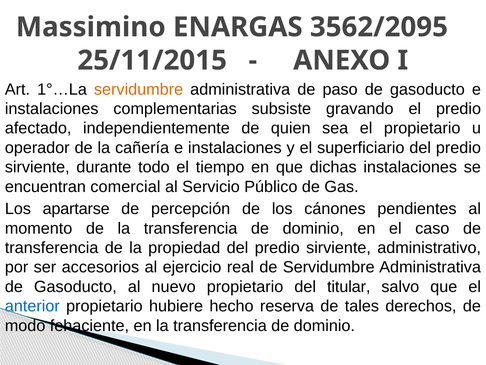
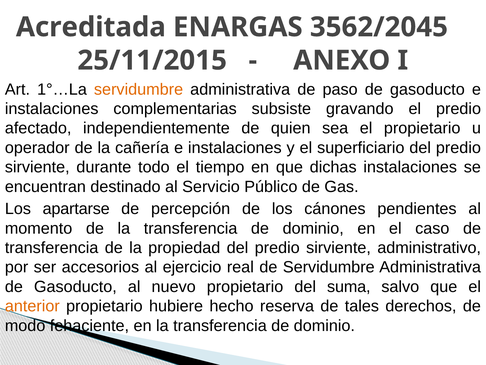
Massimino: Massimino -> Acreditada (91, 27)
3562/2095: 3562/2095 -> 3562/2045 (379, 27)
comercial: comercial -> destinado (125, 186)
titular: titular -> suma (349, 286)
anterior colour: blue -> orange (32, 306)
